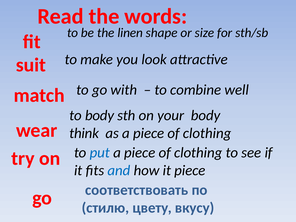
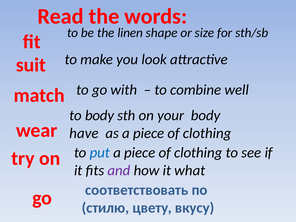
think: think -> have (84, 133)
and colour: blue -> purple (119, 170)
it piece: piece -> what (190, 170)
